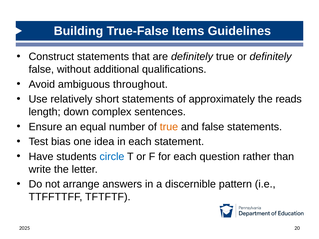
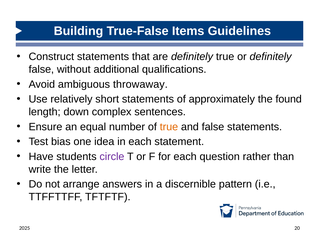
throughout: throughout -> throwaway (140, 84)
reads: reads -> found (289, 99)
circle colour: blue -> purple (112, 157)
